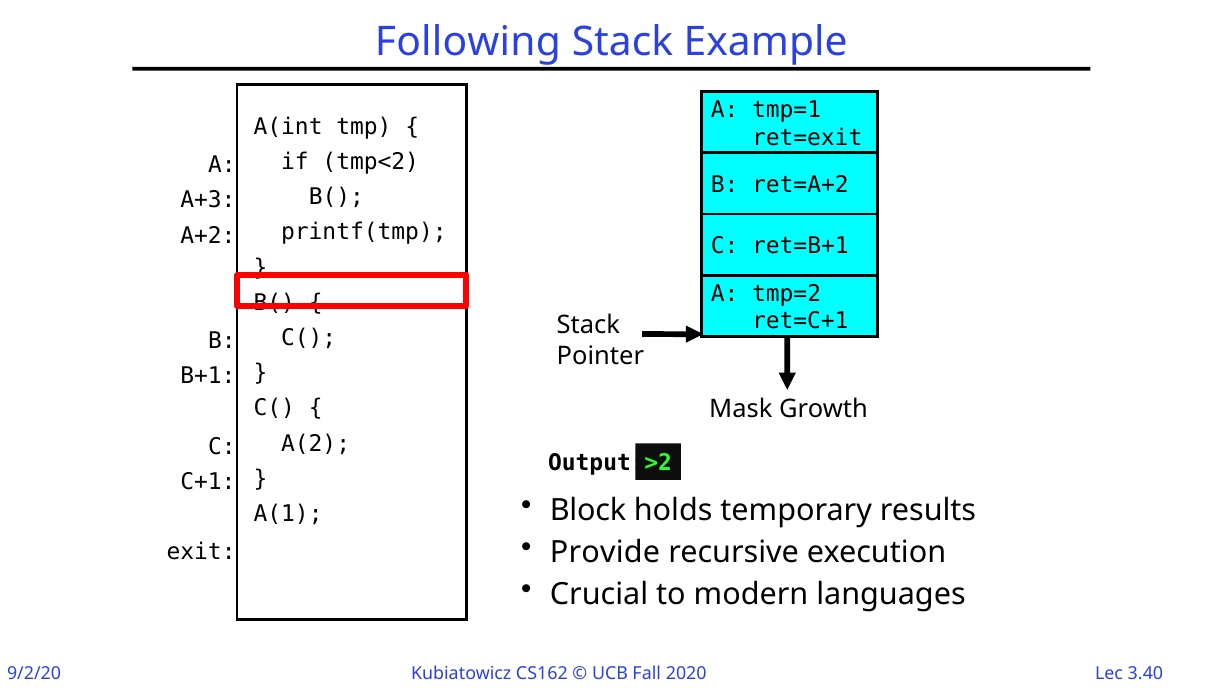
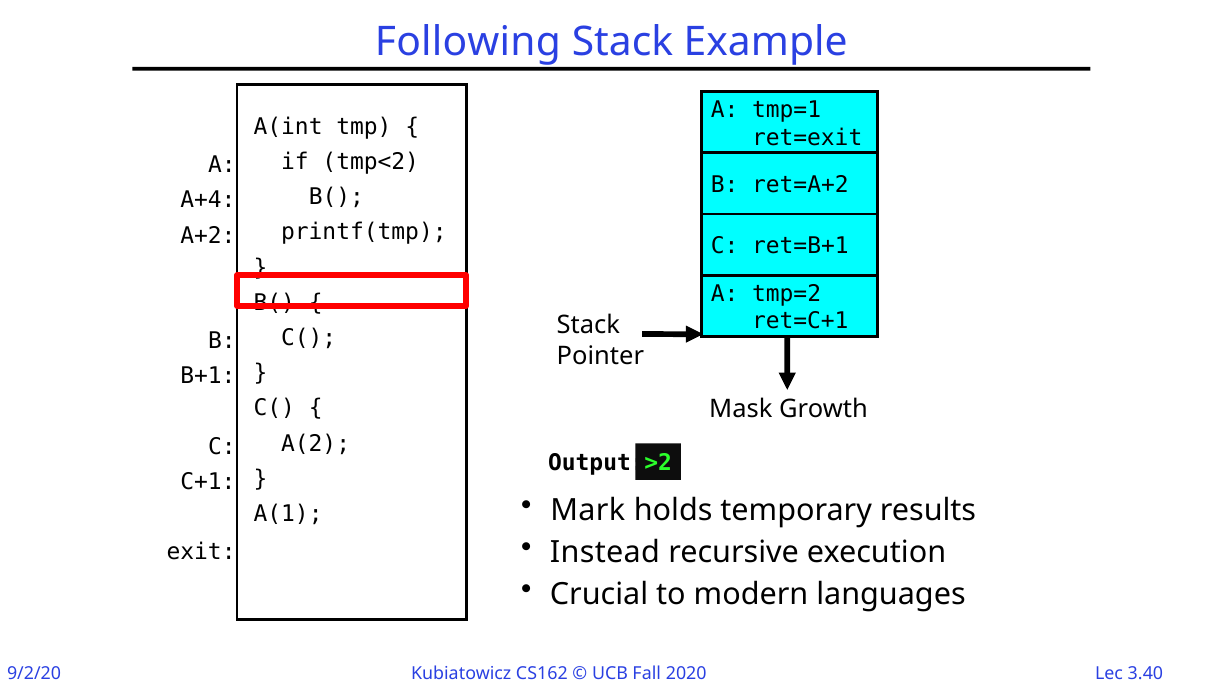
A+3: A+3 -> A+4 (208, 200)
Block: Block -> Mark (588, 510)
Provide: Provide -> Instead (605, 552)
